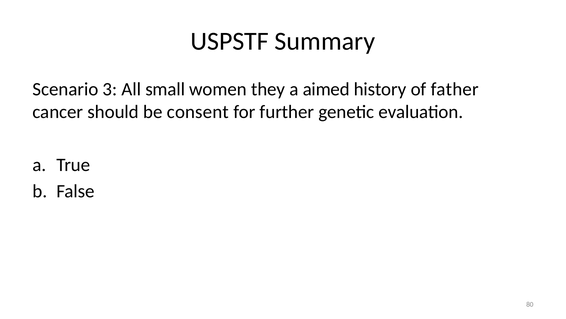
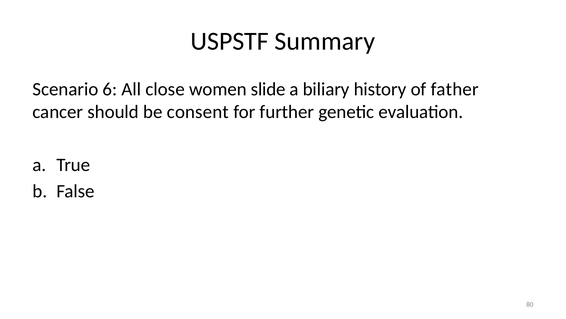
3: 3 -> 6 (110, 89)
small: small -> close (165, 89)
they: they -> slide (268, 89)
aimed: aimed -> biliary (326, 89)
